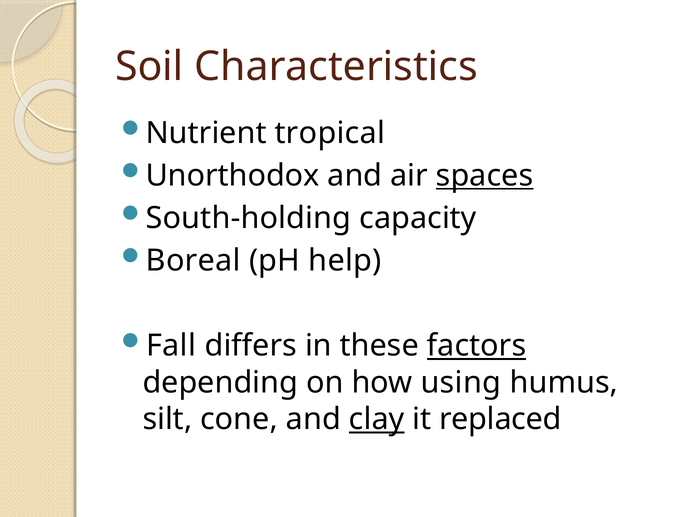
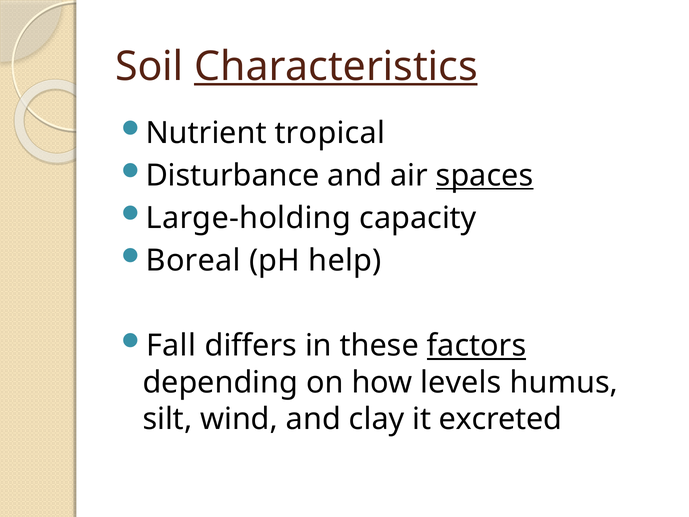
Characteristics underline: none -> present (336, 67)
Unorthodox: Unorthodox -> Disturbance (233, 176)
South-holding: South-holding -> Large-holding (248, 218)
using: using -> levels (461, 382)
cone: cone -> wind (239, 419)
clay underline: present -> none (377, 419)
replaced: replaced -> excreted (500, 419)
